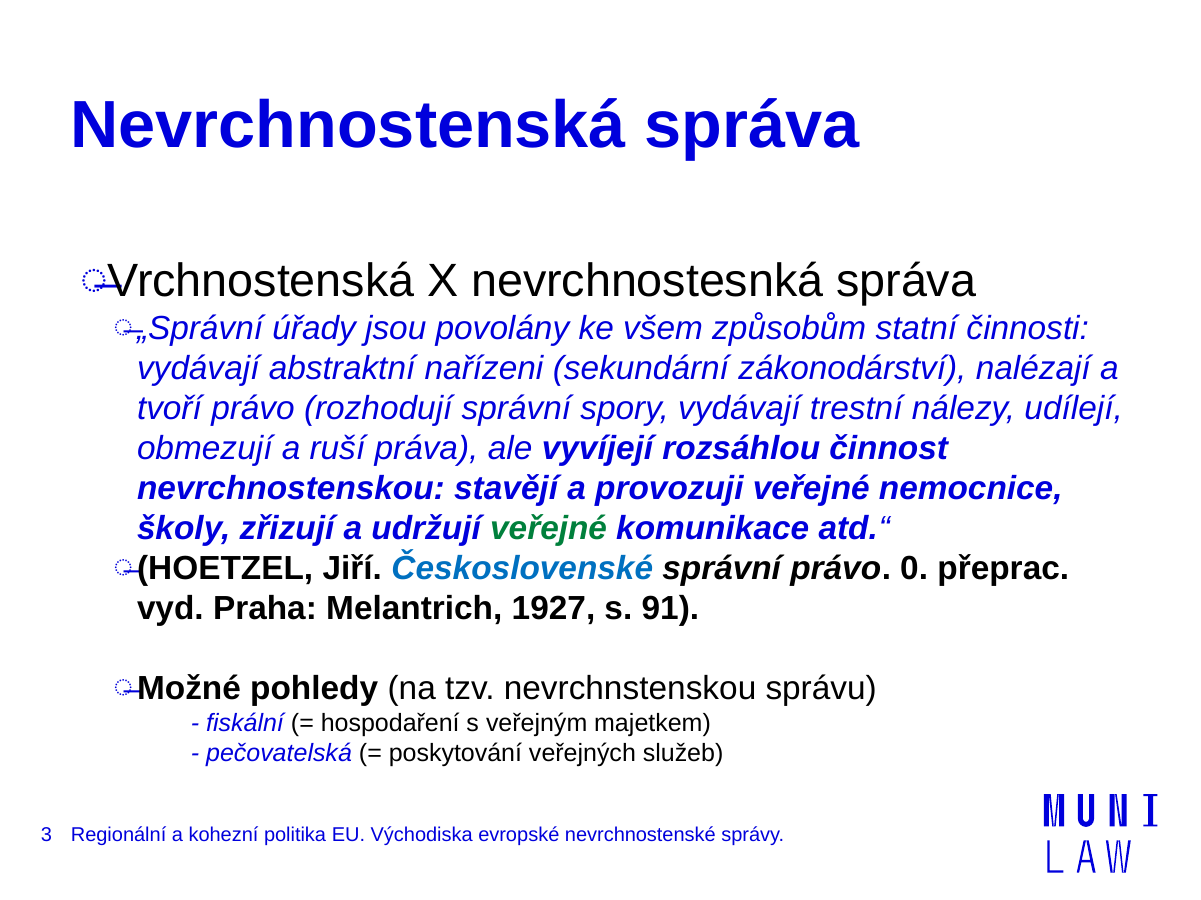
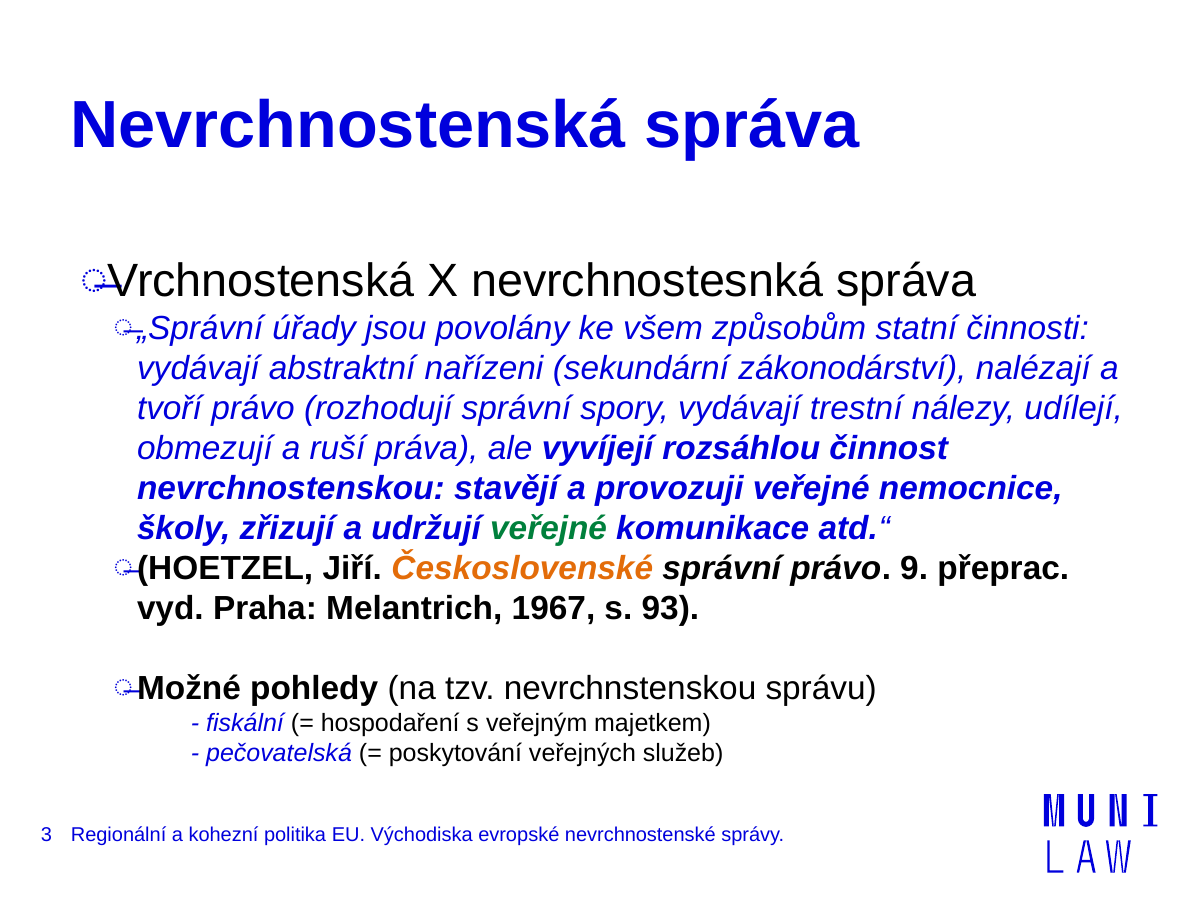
Československé colour: blue -> orange (522, 569)
0: 0 -> 9 (914, 569)
1927: 1927 -> 1967 (553, 609)
91: 91 -> 93 (670, 609)
